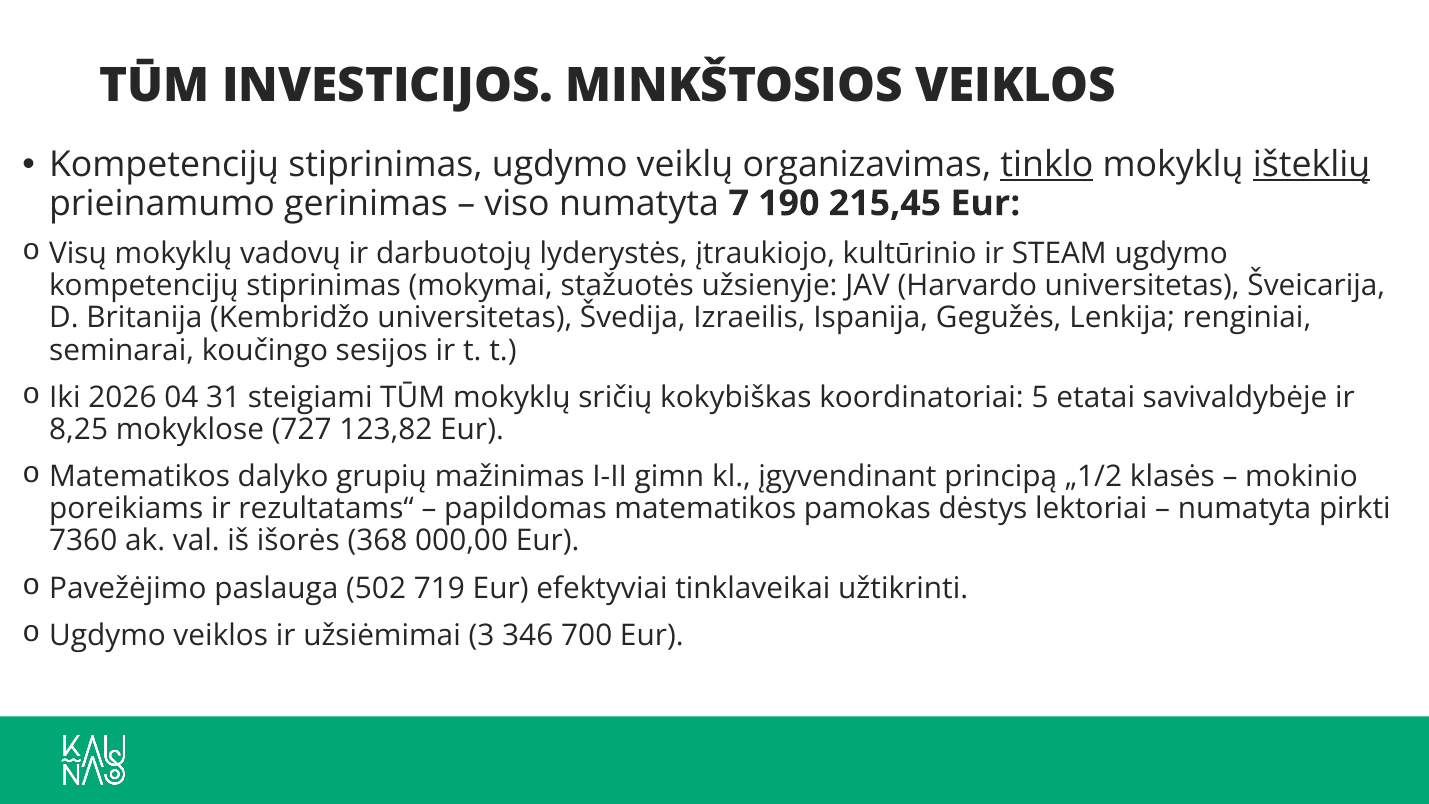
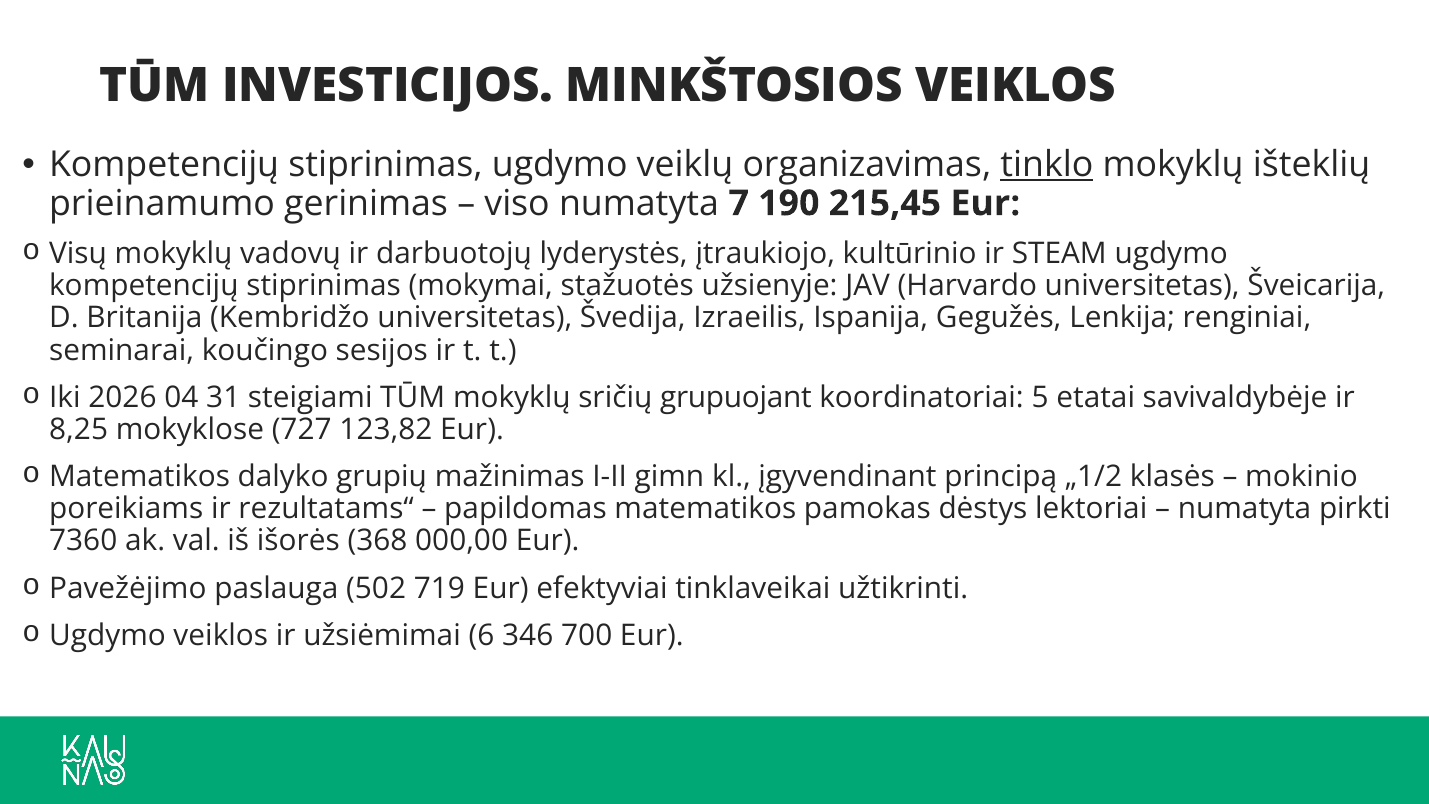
išteklių underline: present -> none (1312, 165)
kokybiškas: kokybiškas -> grupuojant (736, 397)
3: 3 -> 6 (482, 635)
